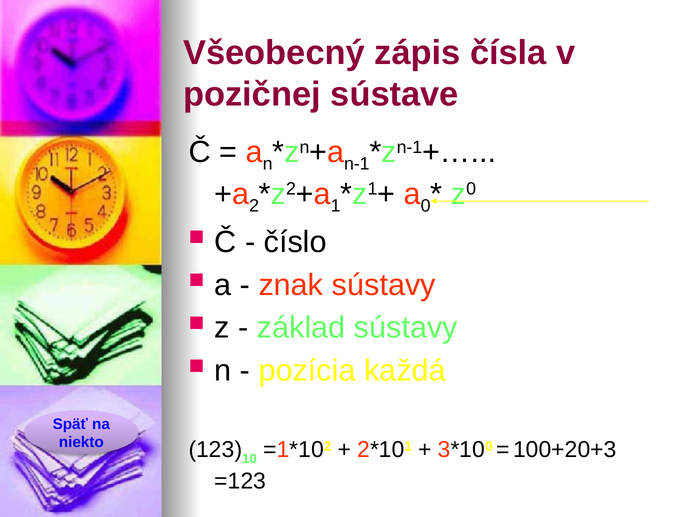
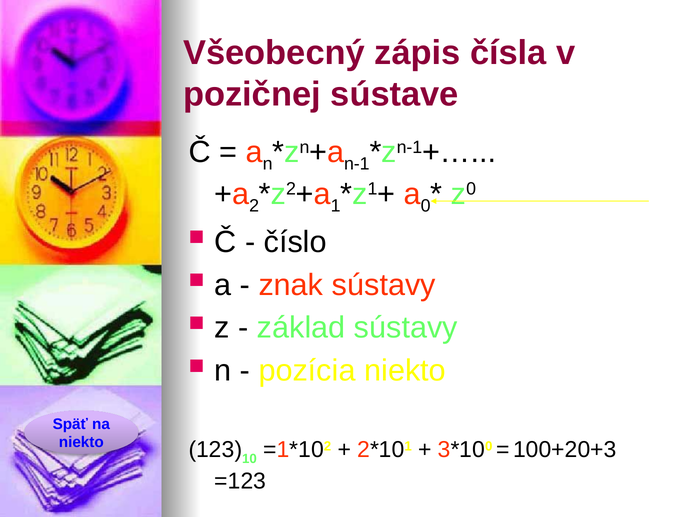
pozícia každá: každá -> niekto (405, 371)
